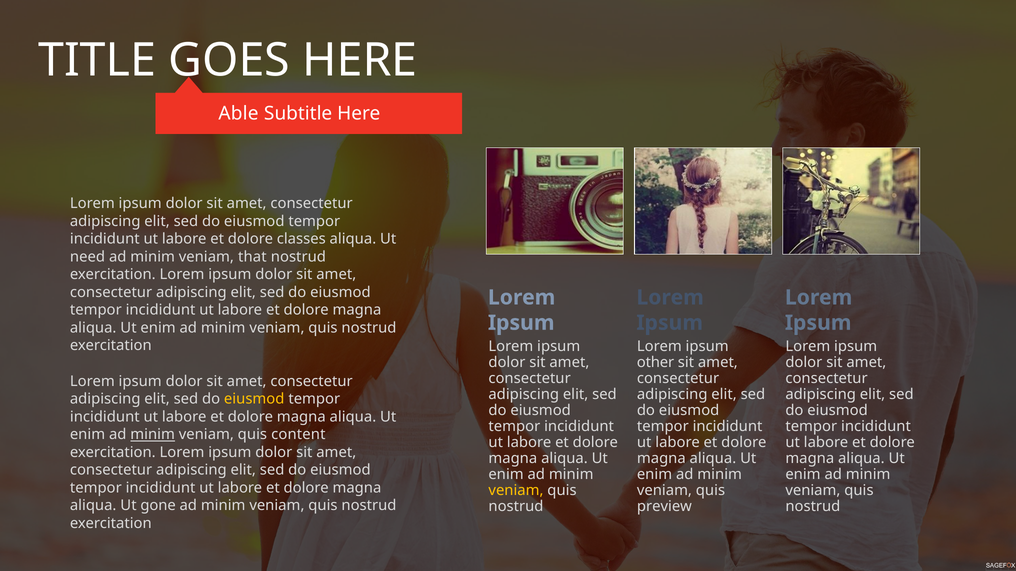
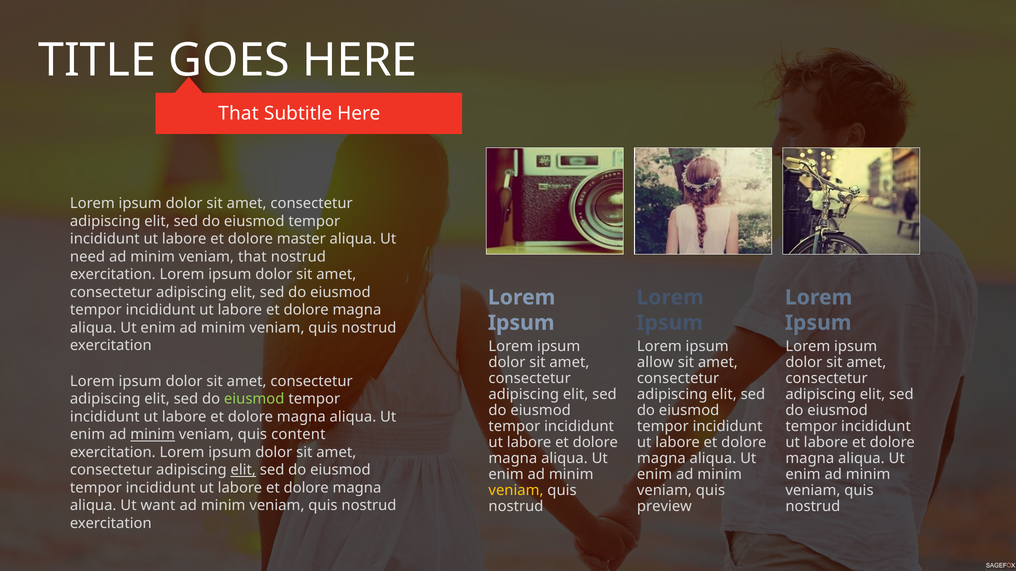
Able: Able -> That (238, 114)
classes: classes -> master (301, 239)
other: other -> allow (655, 363)
eiusmod colour: yellow -> light green (254, 399)
elit underline: none -> present (243, 470)
gone: gone -> want (158, 506)
